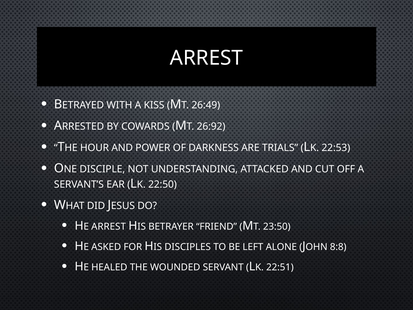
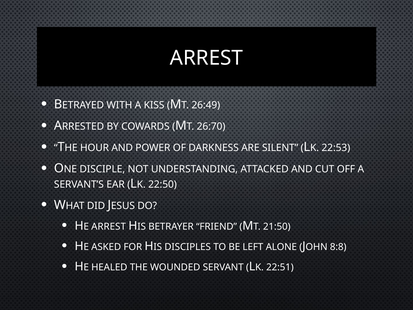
26:92: 26:92 -> 26:70 (211, 127)
TRIALS: TRIALS -> SILENT (280, 148)
23:50: 23:50 -> 21:50 (277, 226)
